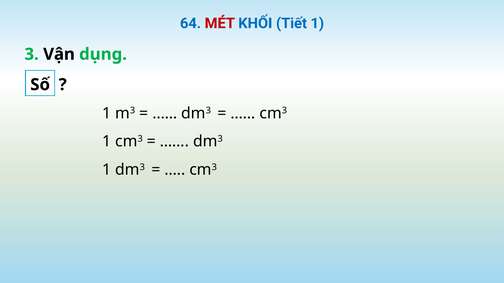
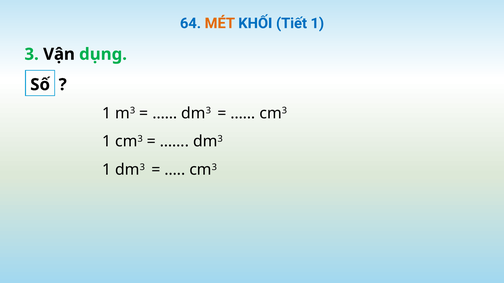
MÉT colour: red -> orange (220, 23)
